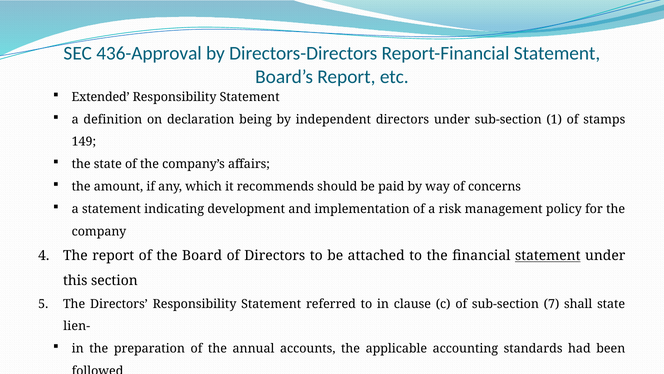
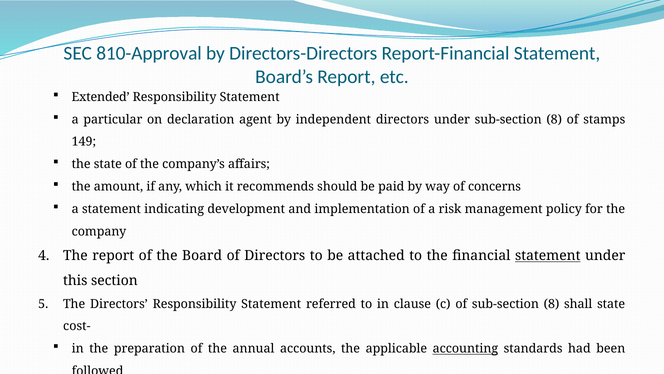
436-Approval: 436-Approval -> 810-Approval (149, 53)
definition: definition -> particular (113, 119)
being: being -> agent (256, 119)
under sub-section 1: 1 -> 8 (554, 119)
of sub-section 7: 7 -> 8 (552, 304)
lien-: lien- -> cost- (77, 326)
accounting underline: none -> present (465, 348)
